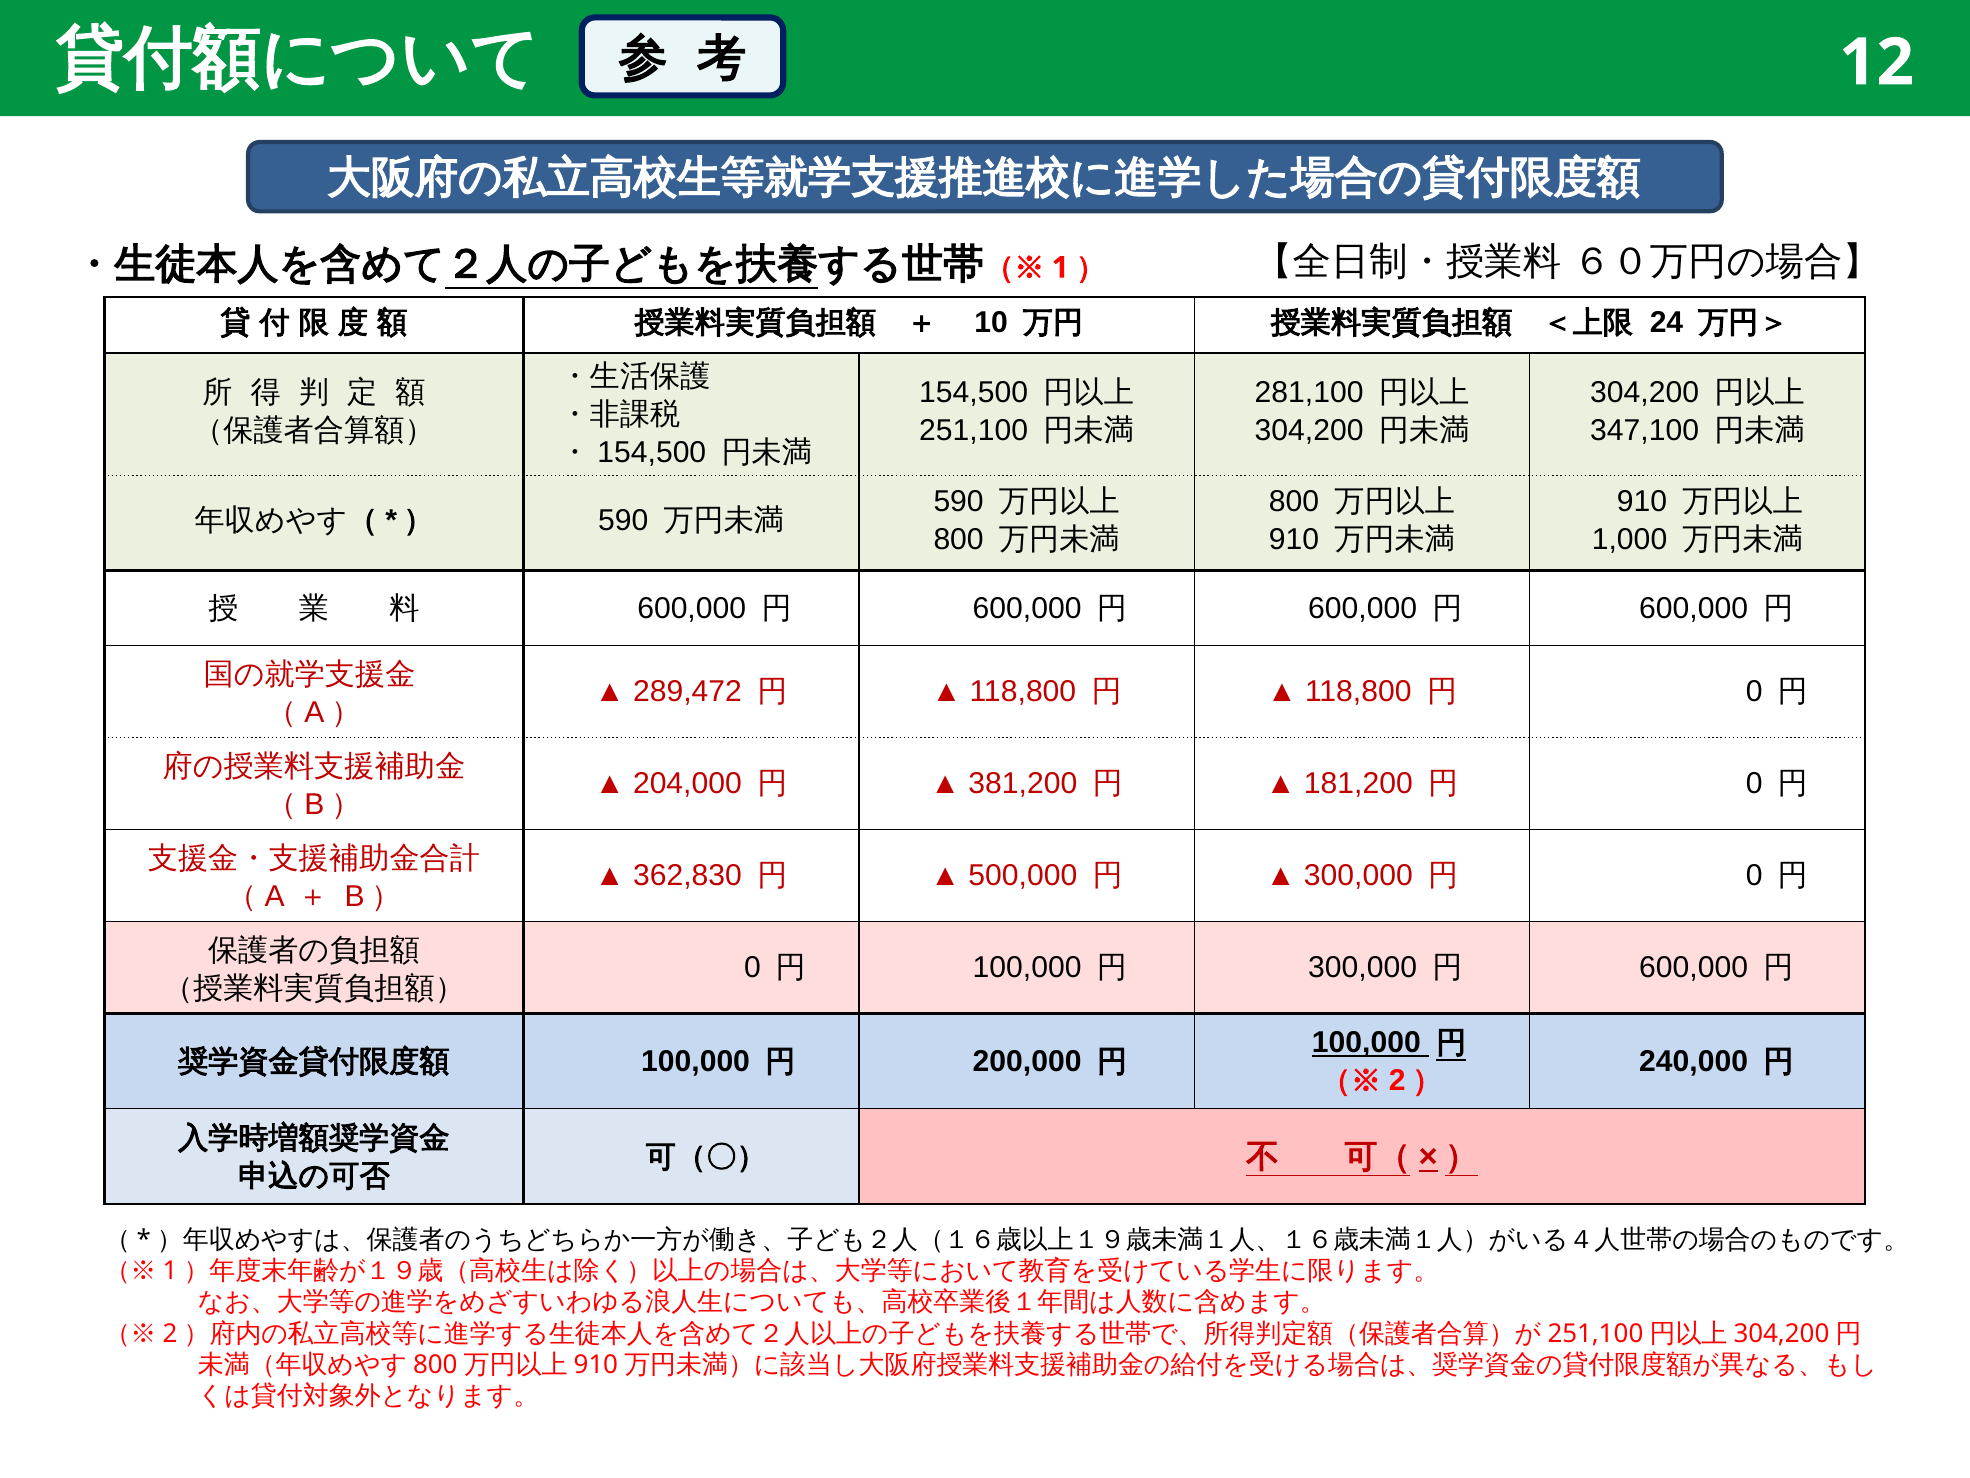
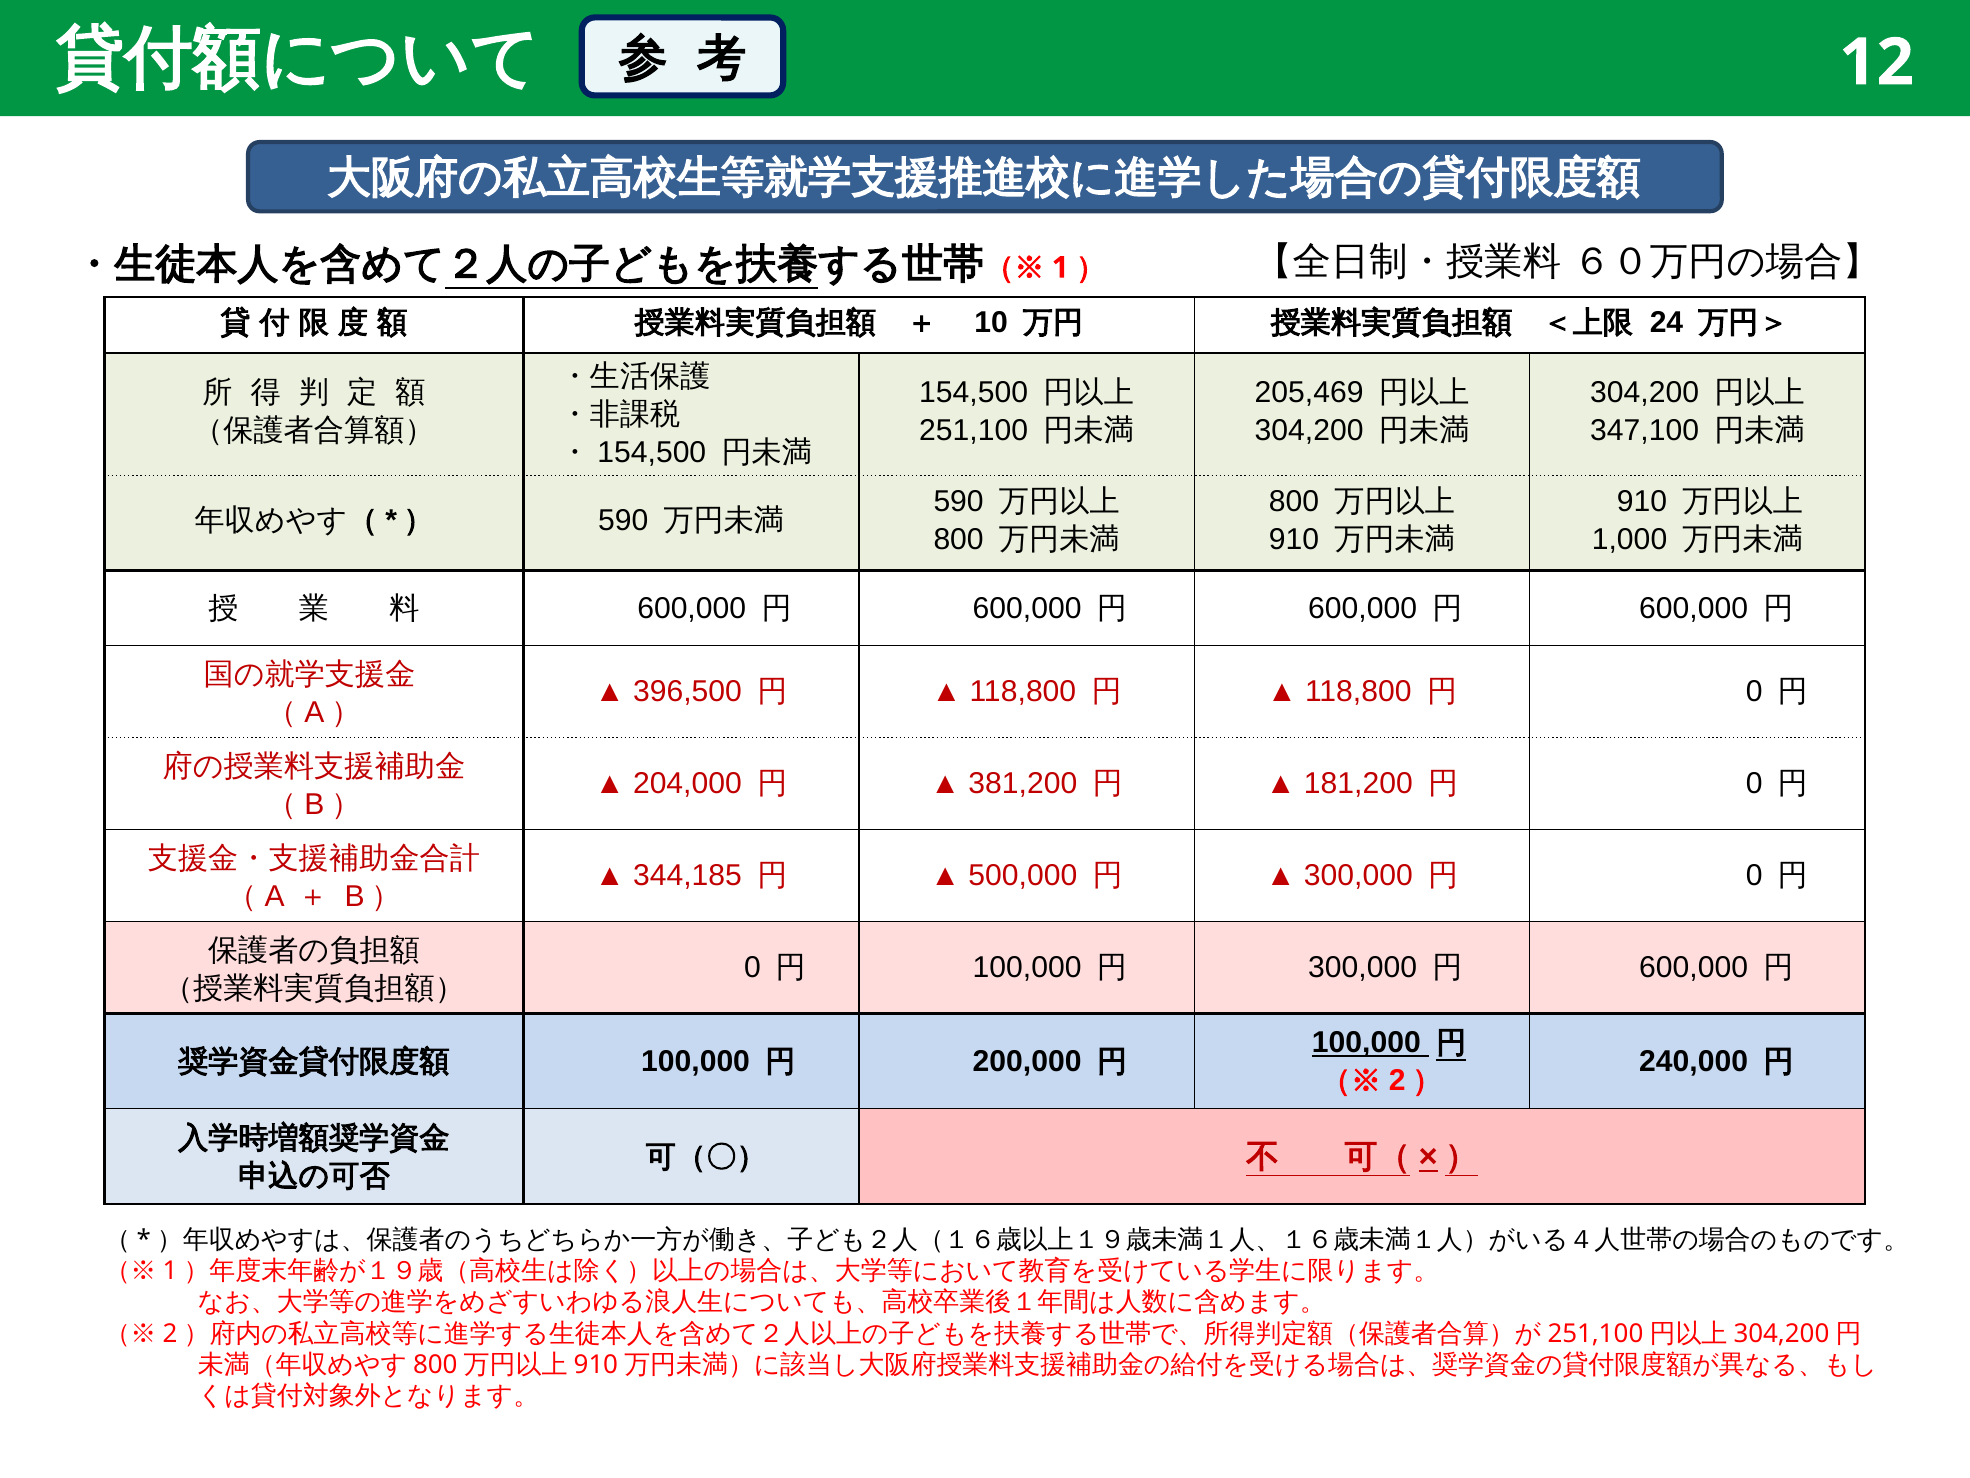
281,100: 281,100 -> 205,469 (1309, 392)
289,472: 289,472 -> 396,500 (687, 692)
362,830: 362,830 -> 344,185 (687, 876)
